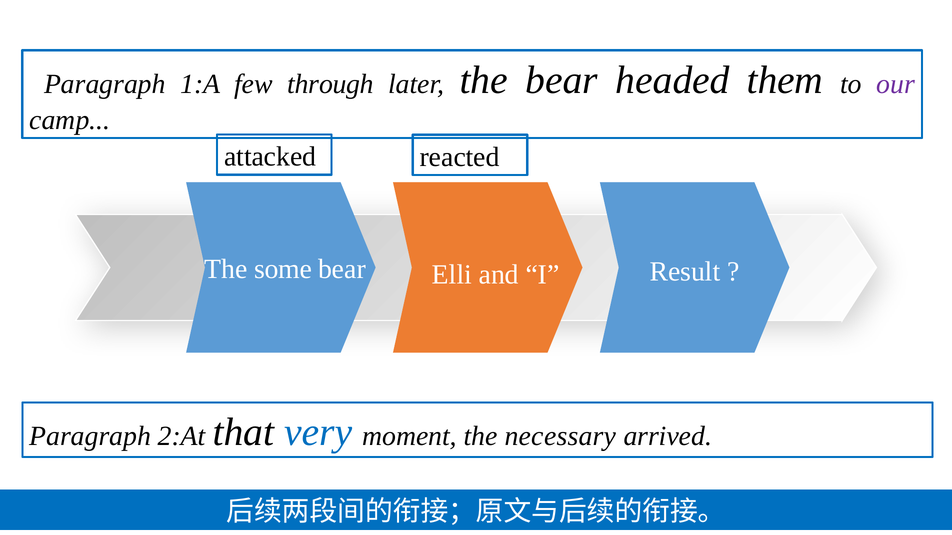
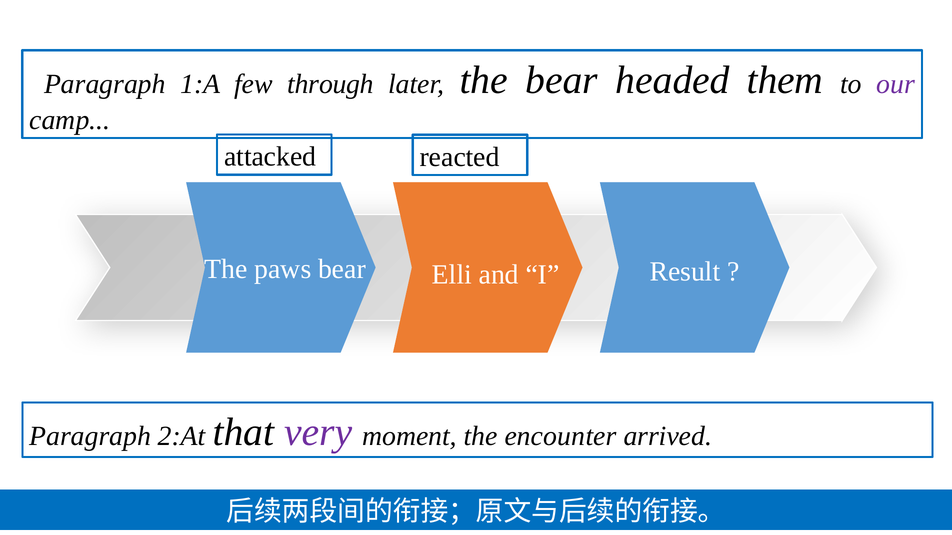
some: some -> paws (283, 269)
very colour: blue -> purple (318, 433)
necessary: necessary -> encounter (561, 437)
